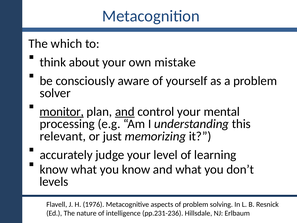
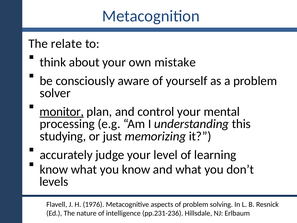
which: which -> relate (66, 44)
and underline: present -> none (125, 112)
relevant: relevant -> studying (63, 136)
